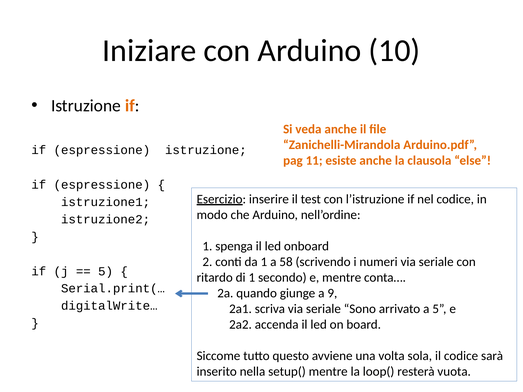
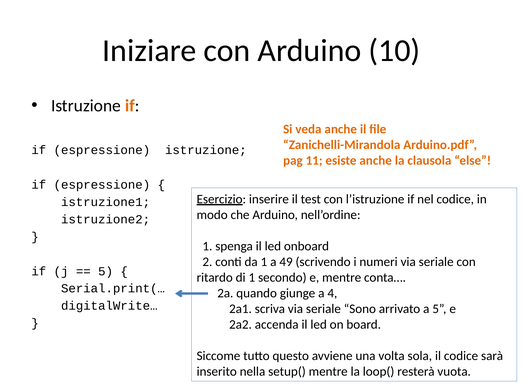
58: 58 -> 49 (286, 262)
9: 9 -> 4 (332, 293)
